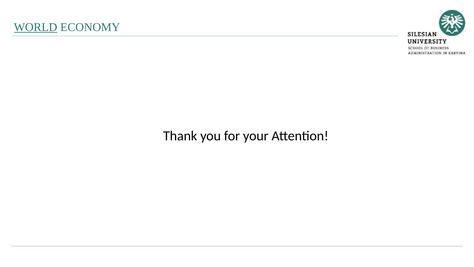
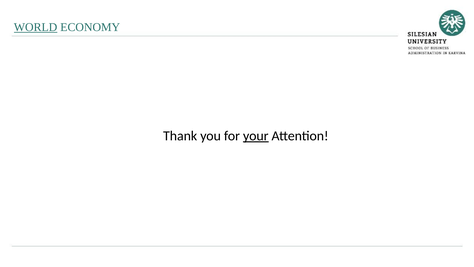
your underline: none -> present (256, 136)
